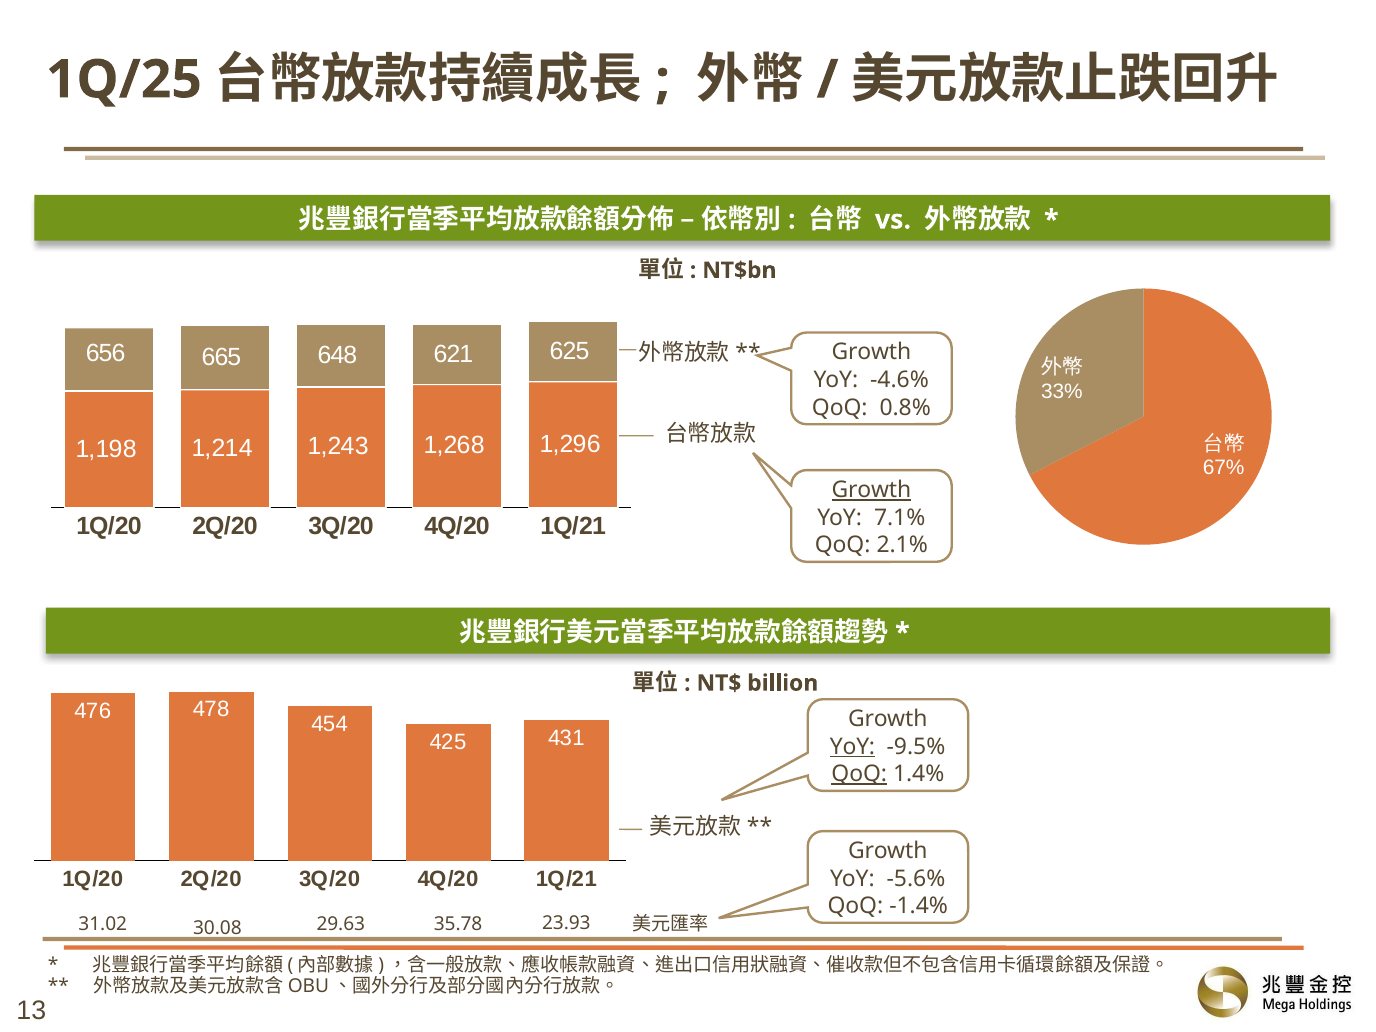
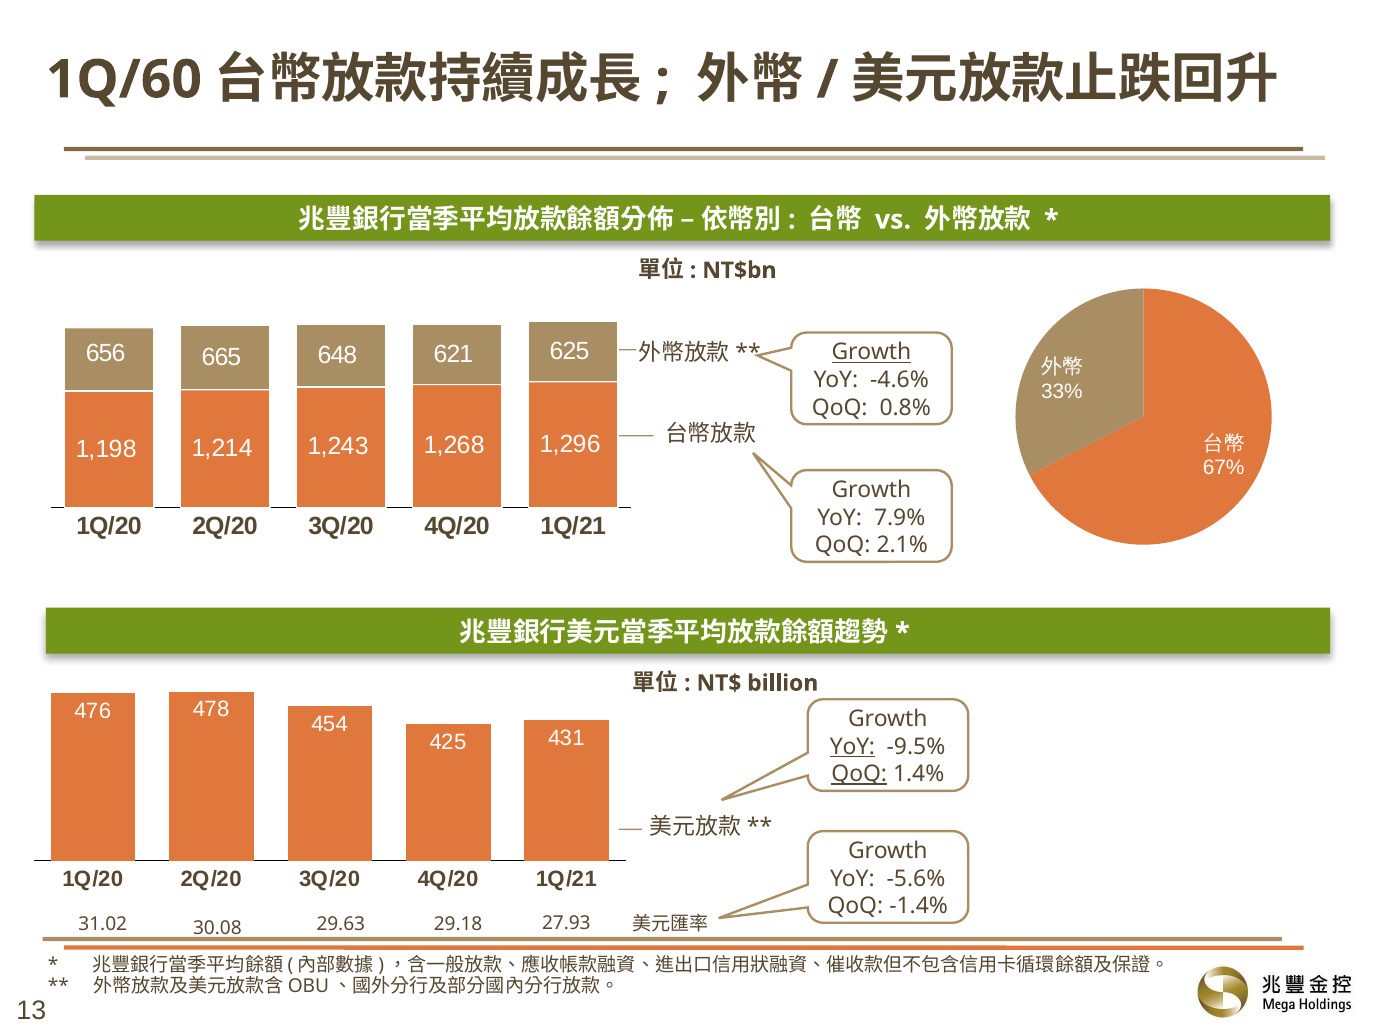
1Q/25: 1Q/25 -> 1Q/60 (124, 80)
Growth underline: none -> present (871, 352)
Growth underline: present -> none (871, 490)
7.1%: 7.1% -> 7.9% (900, 518)
23.93: 23.93 -> 27.93 (566, 924)
35.78: 35.78 -> 29.18 (458, 924)
